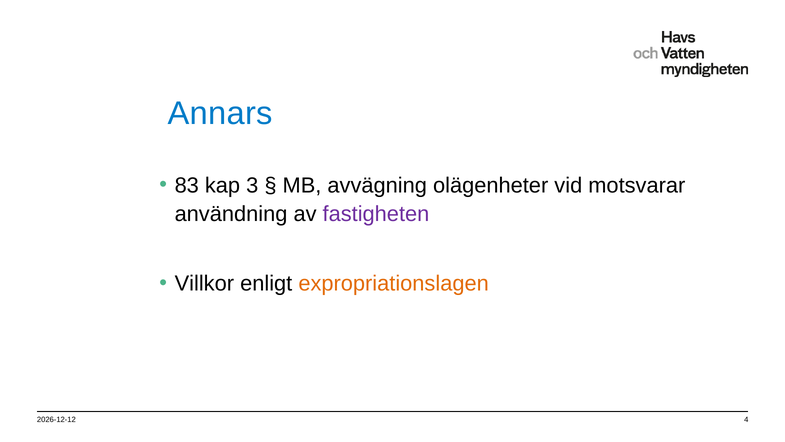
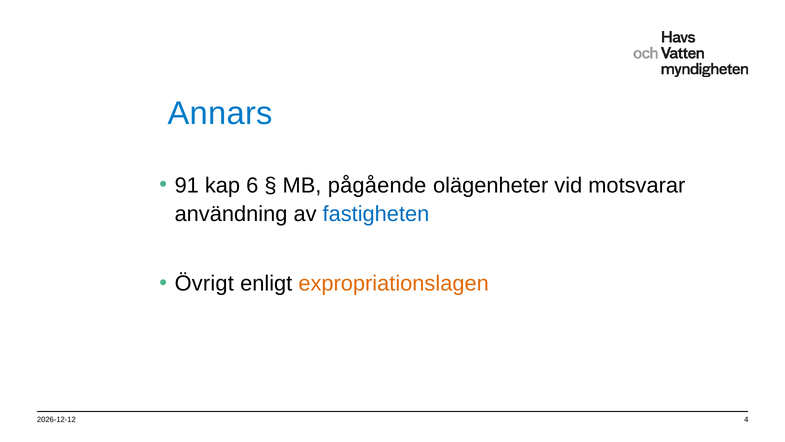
83: 83 -> 91 (187, 185)
3: 3 -> 6 (252, 185)
avvägning: avvägning -> pågående (377, 185)
fastigheten colour: purple -> blue (376, 214)
Villkor: Villkor -> Övrigt (204, 283)
